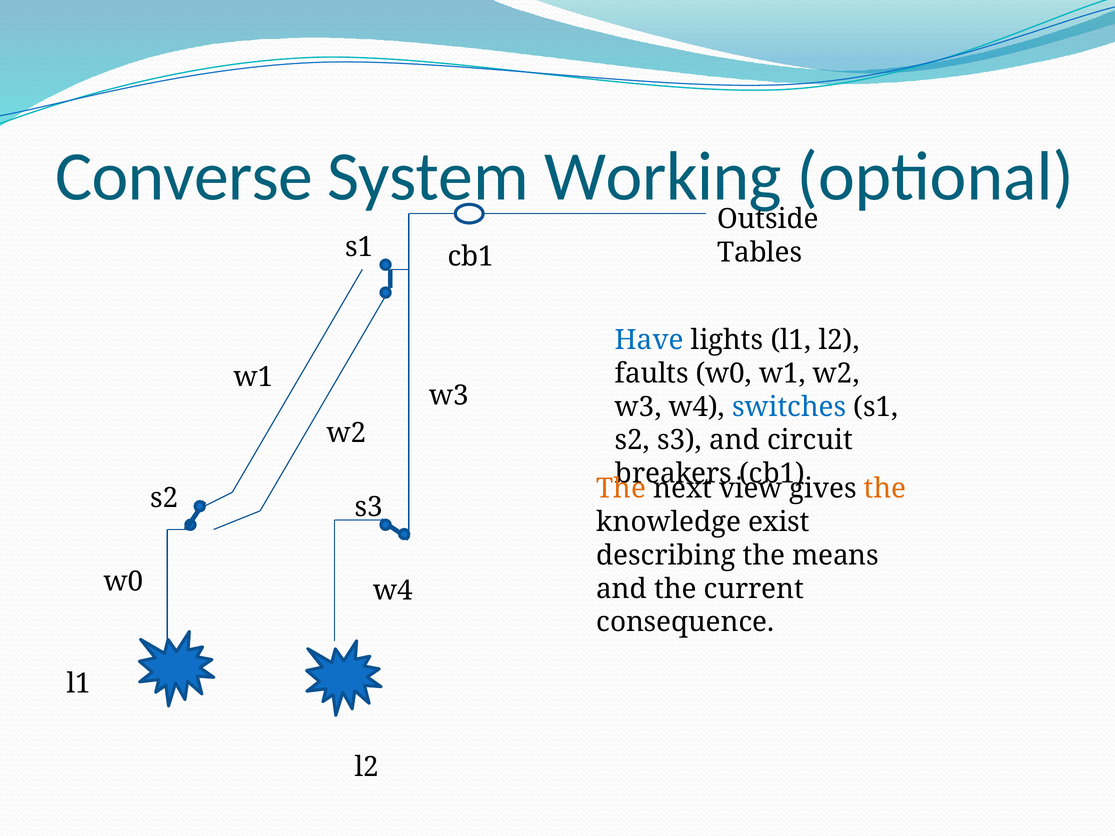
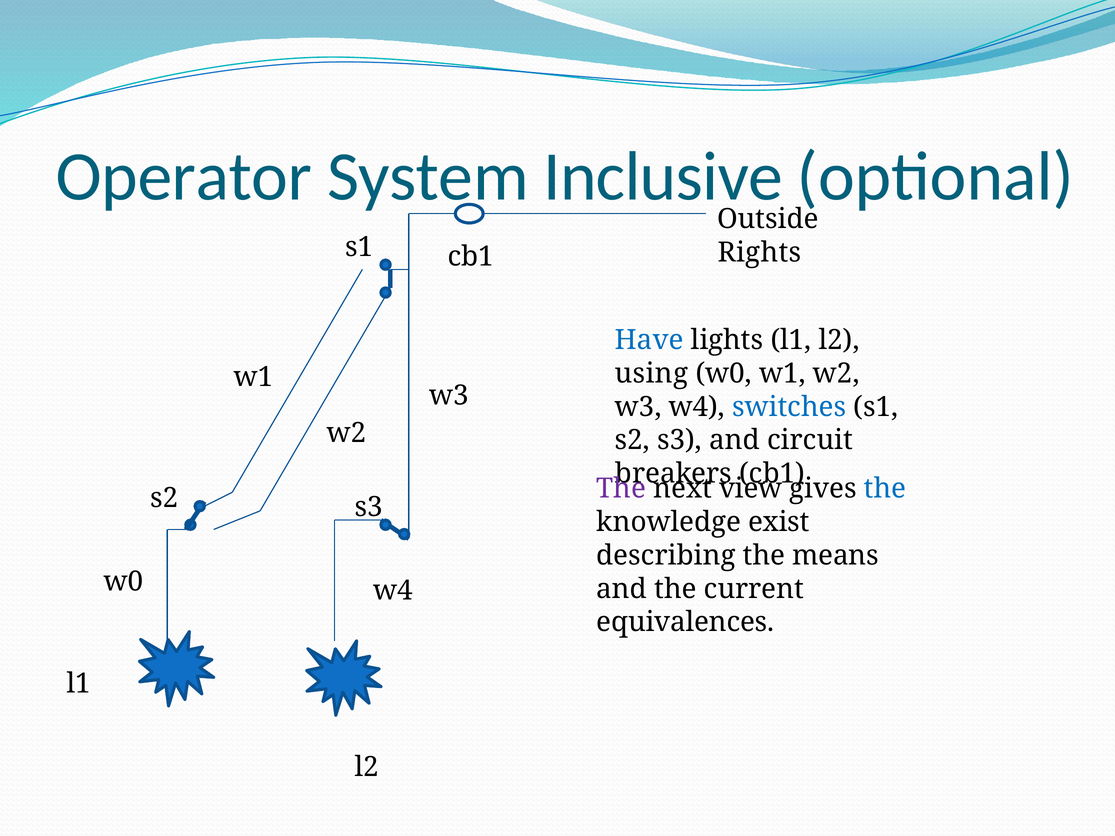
Converse: Converse -> Operator (184, 177)
Working: Working -> Inclusive (663, 177)
Tables: Tables -> Rights (759, 253)
faults: faults -> using (652, 374)
The colour: orange -> purple (621, 489)
the colour: orange -> blue (885, 489)
consequence: consequence -> equivalences (685, 622)
